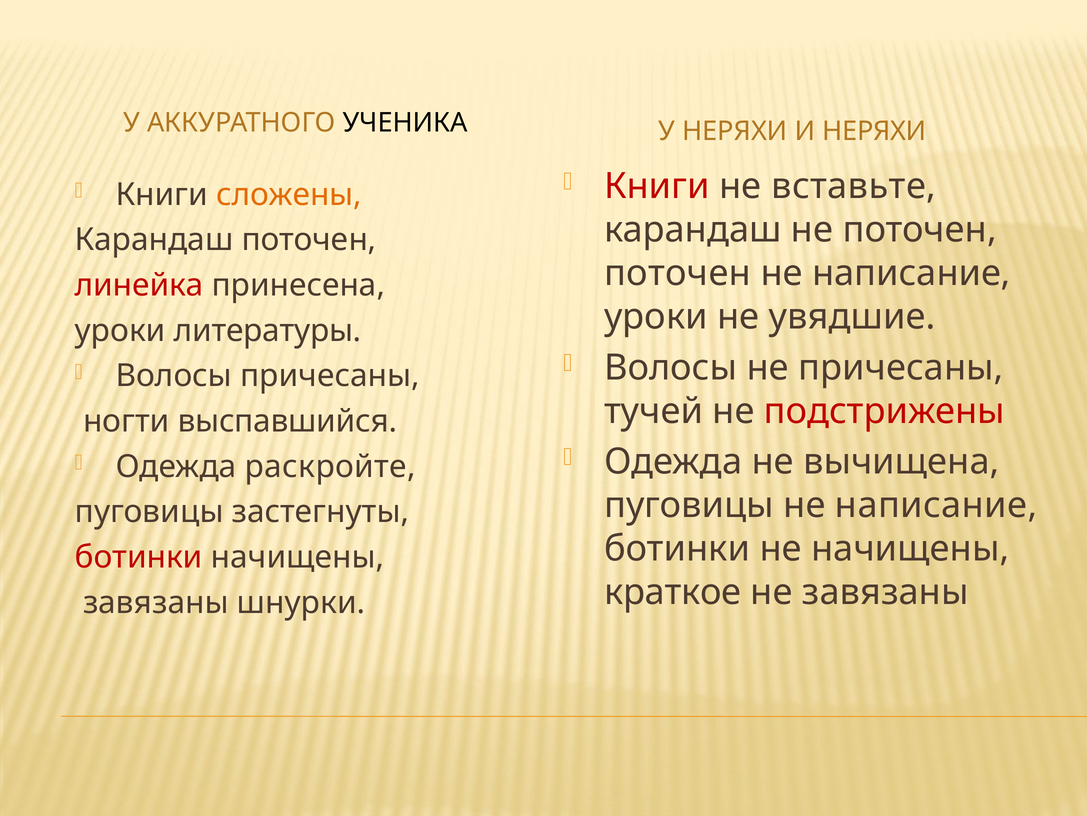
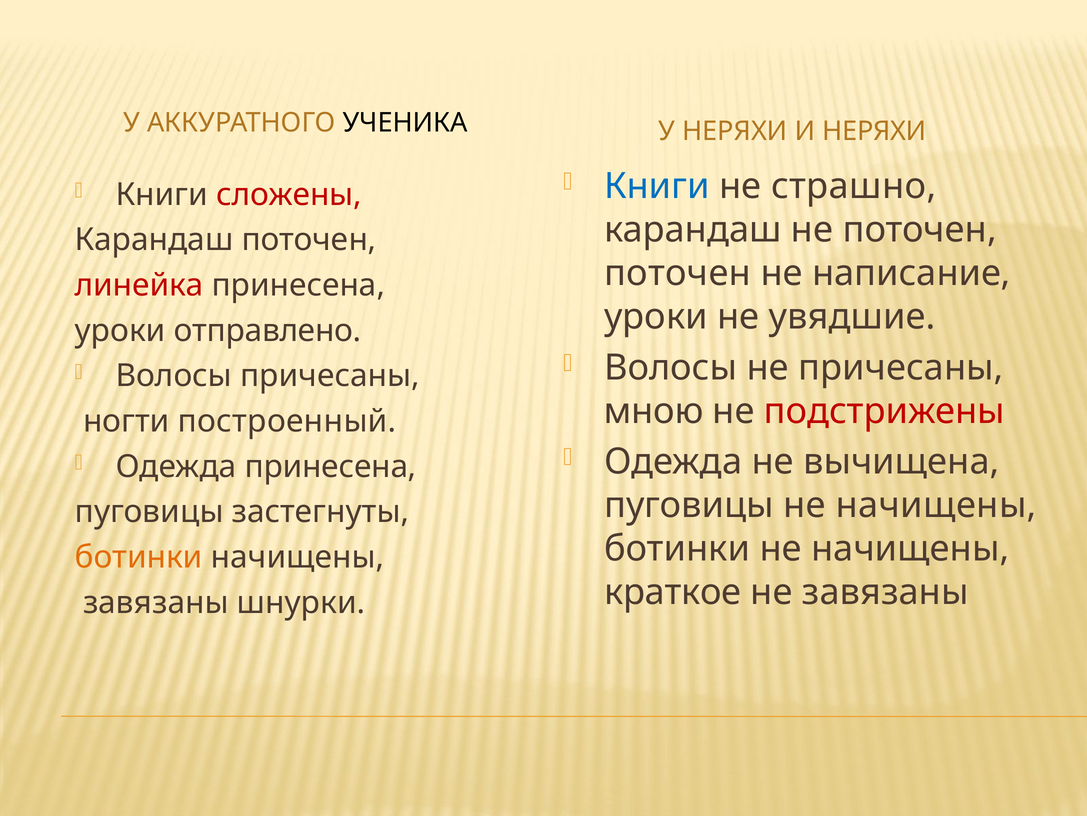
Книги colour: red -> blue (657, 186)
вставьте: вставьте -> страшно (854, 186)
сложены colour: orange -> red (289, 195)
литературы: литературы -> отправлено (268, 330)
тучей: тучей -> мною (654, 411)
выспавшийся: выспавшийся -> построенный (287, 421)
Одежда раскройте: раскройте -> принесена (331, 466)
пуговицы не написание: написание -> начищены (936, 505)
ботинки colour: red -> orange (139, 557)
